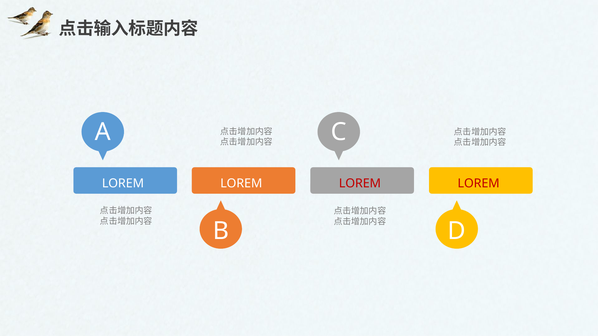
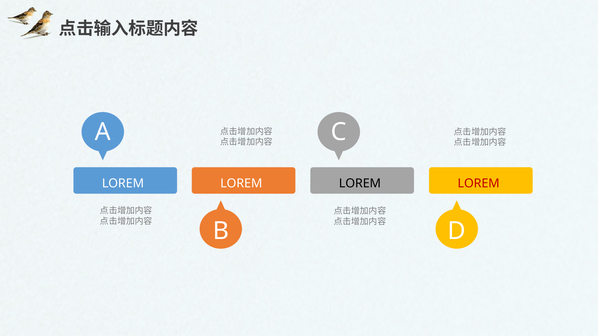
LOREM colour: red -> black (360, 184)
